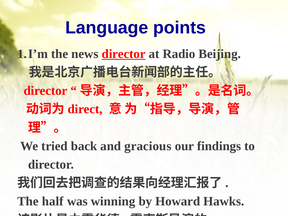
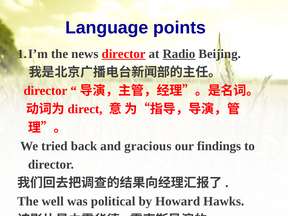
Radio underline: none -> present (179, 54)
half: half -> well (53, 201)
winning: winning -> political (113, 201)
